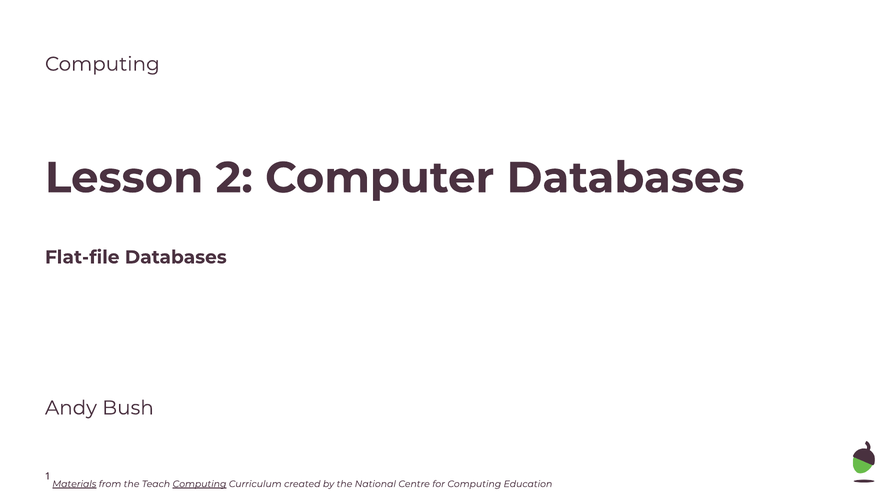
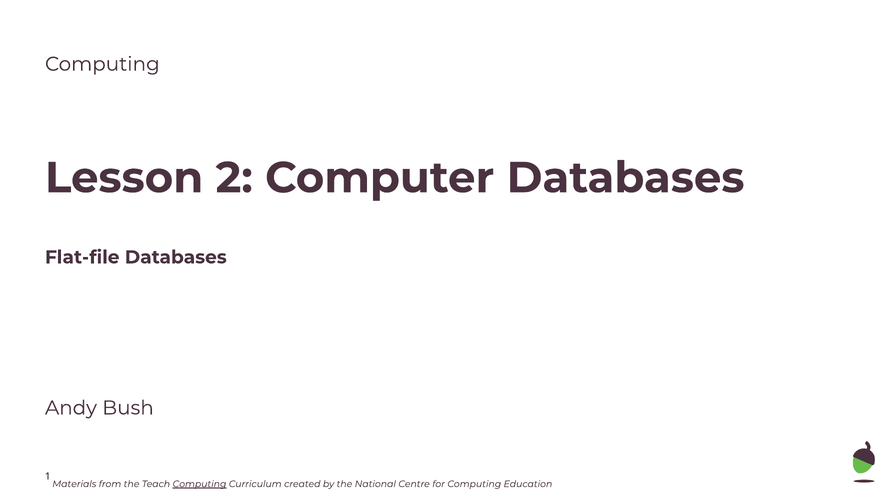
Materials underline: present -> none (74, 484)
